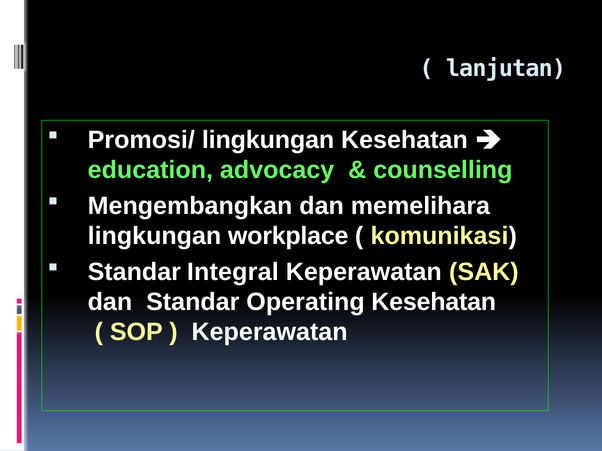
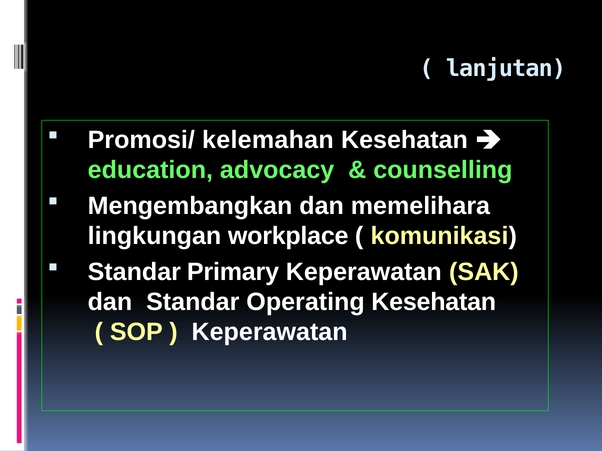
Promosi/ lingkungan: lingkungan -> kelemahan (268, 140)
Integral: Integral -> Primary (233, 272)
